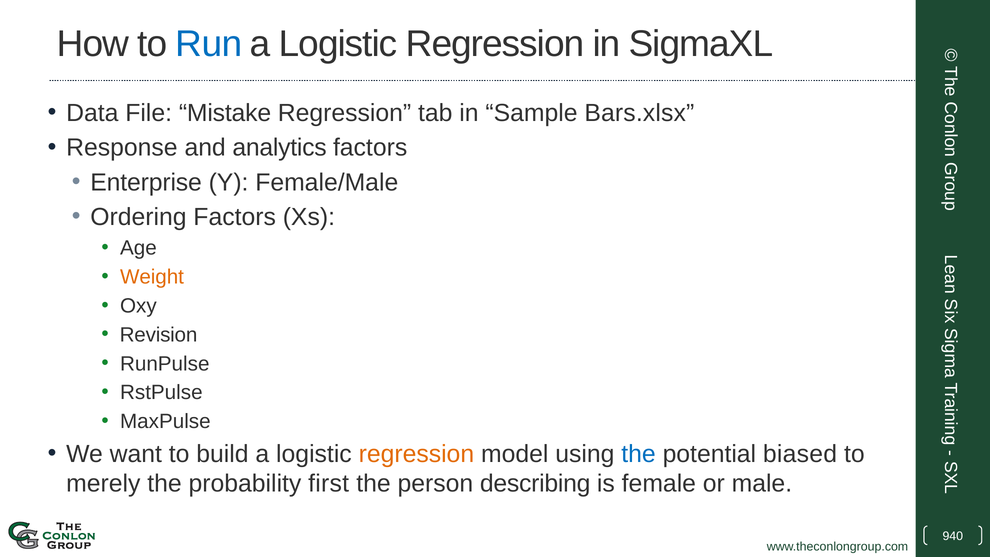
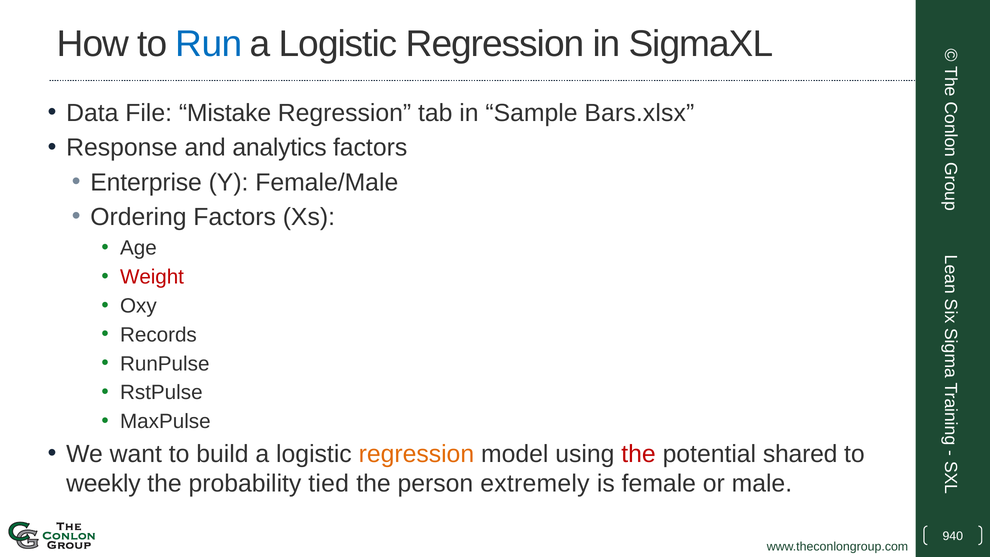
Weight colour: orange -> red (152, 277)
Revision: Revision -> Records (158, 335)
the colour: blue -> red (639, 454)
biased: biased -> shared (800, 454)
merely: merely -> weekly (103, 484)
first: first -> tied (329, 484)
describing: describing -> extremely (535, 484)
